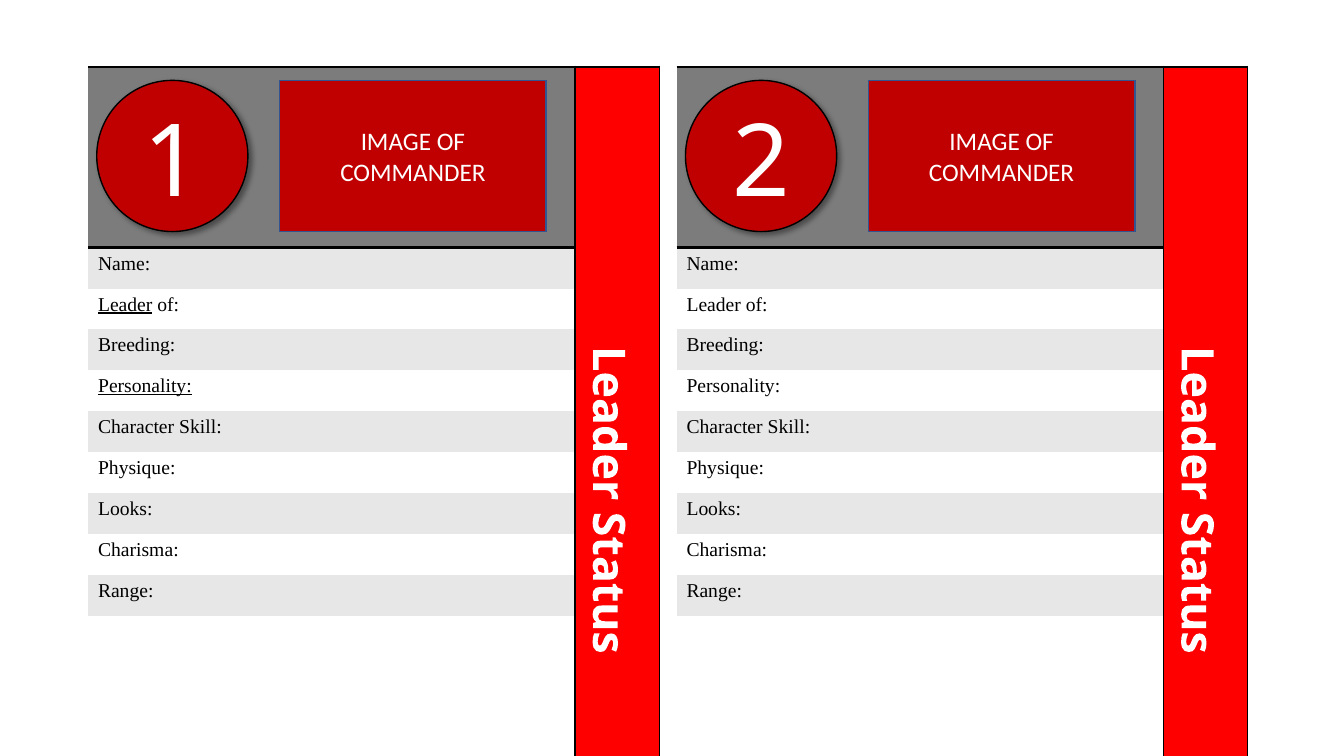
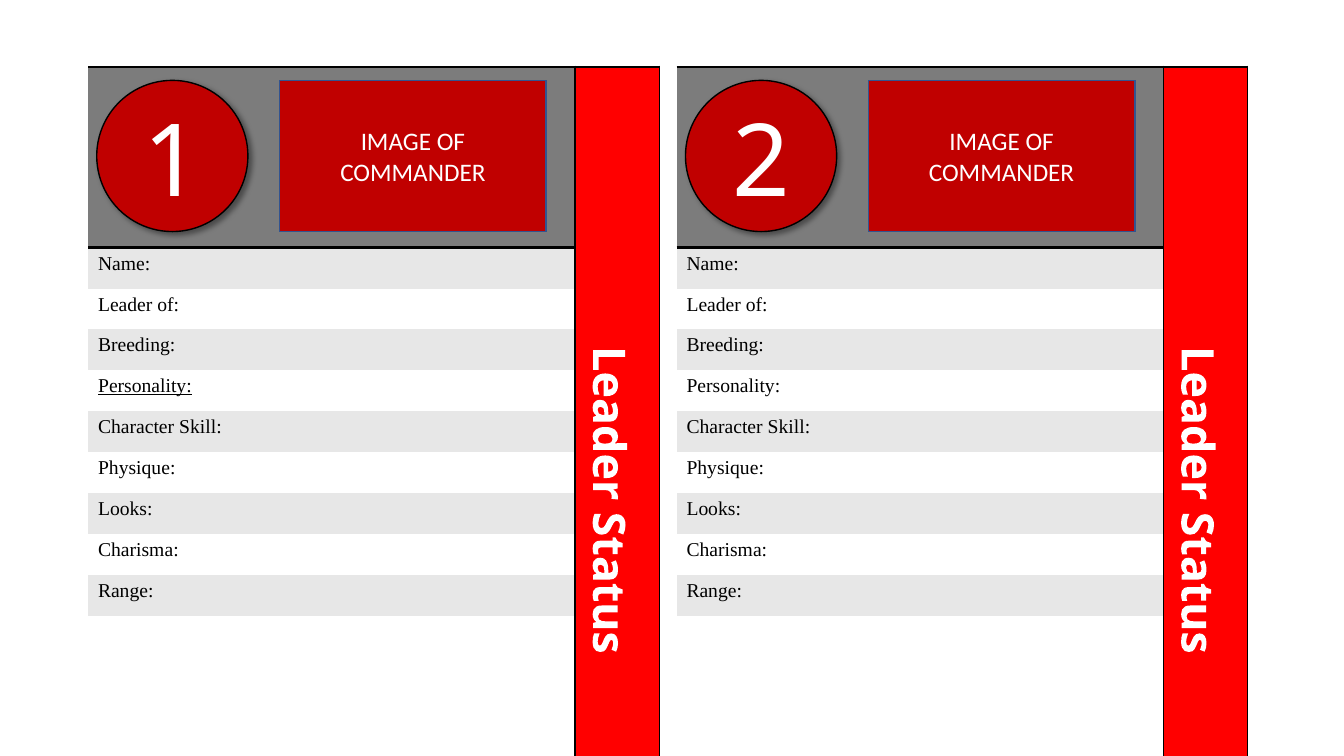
Leader underline: present -> none (125, 305)
